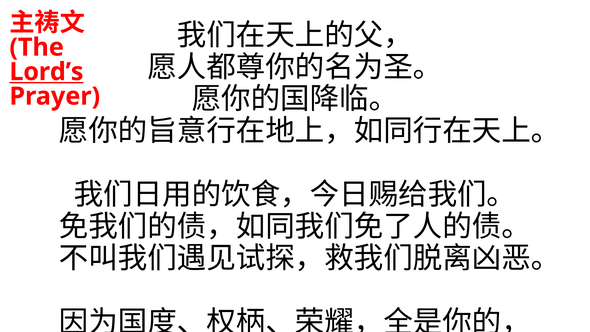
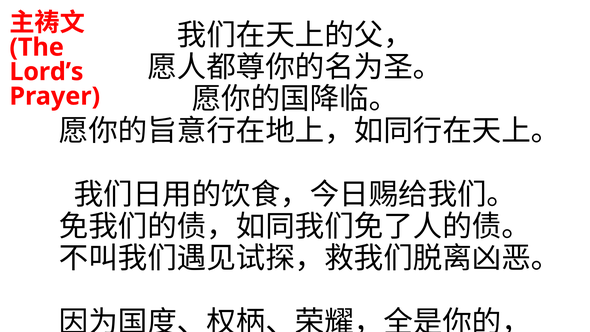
Lord’s underline: present -> none (46, 72)
